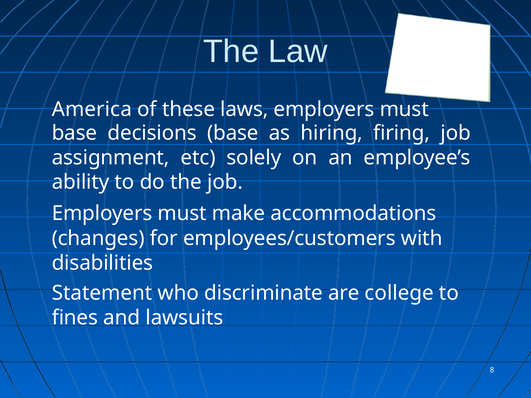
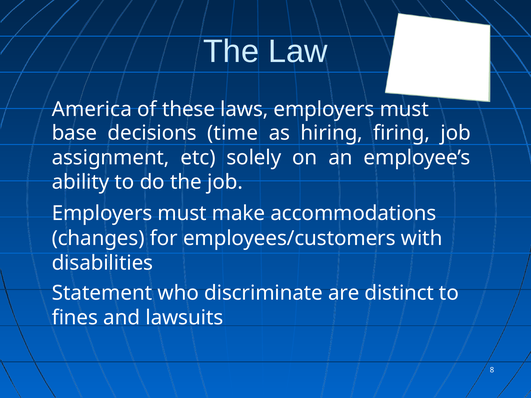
decisions base: base -> time (233, 133)
college: college -> distinct (399, 293)
